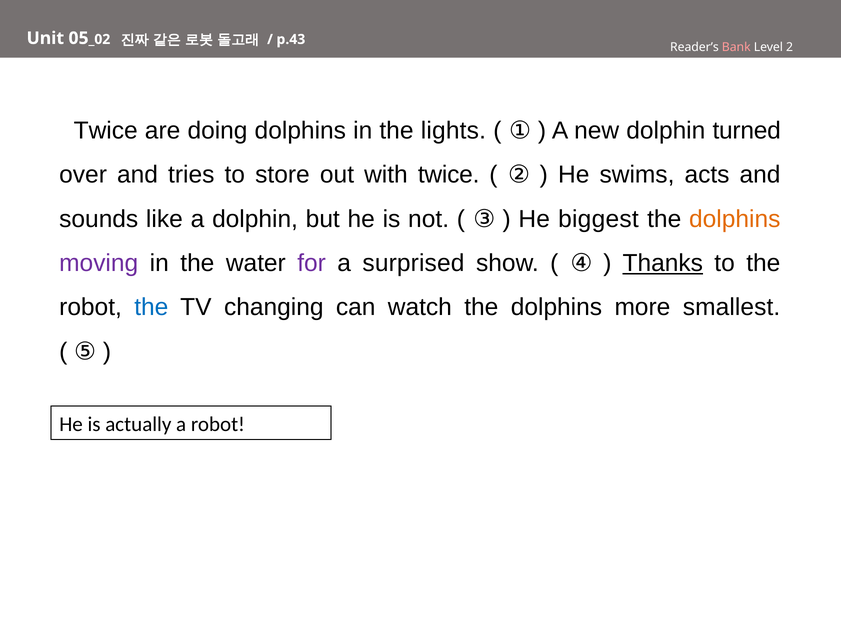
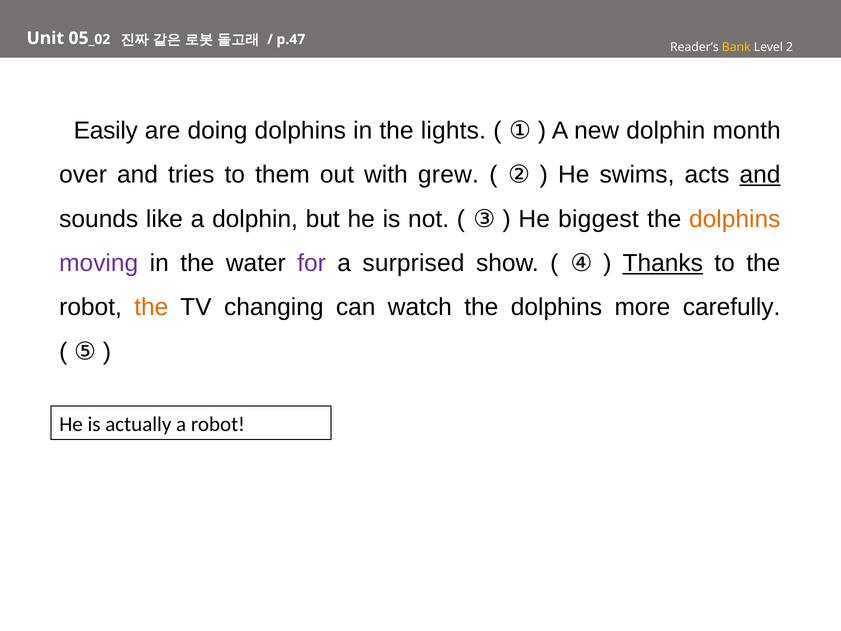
p.43: p.43 -> p.47 (291, 39)
Bank colour: pink -> yellow (736, 47)
Twice: Twice -> Easily (106, 131)
turned: turned -> month (747, 131)
store: store -> them (282, 175)
with twice: twice -> grew (448, 175)
and underline: none -> present (760, 175)
the colour: blue -> orange (151, 307)
smallest: smallest -> carefully (732, 307)
